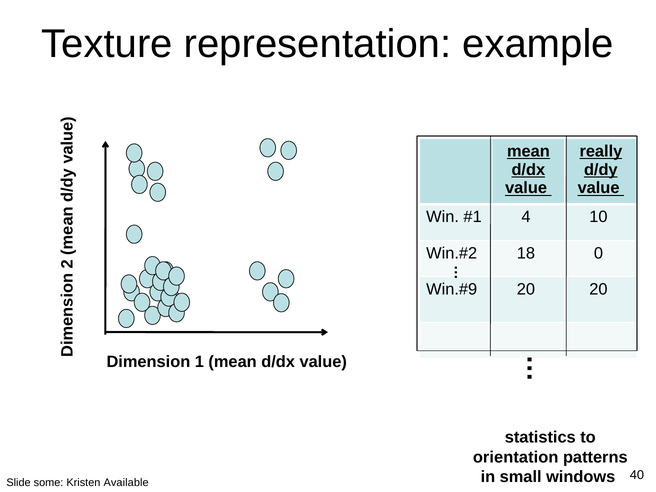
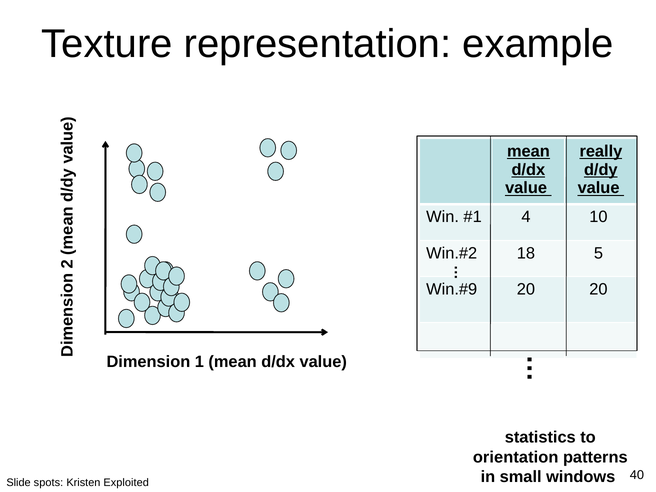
0: 0 -> 5 (598, 253)
some: some -> spots (48, 483)
Available: Available -> Exploited (126, 483)
